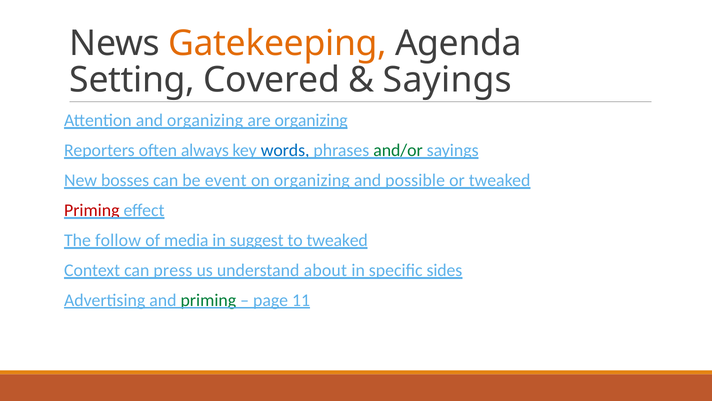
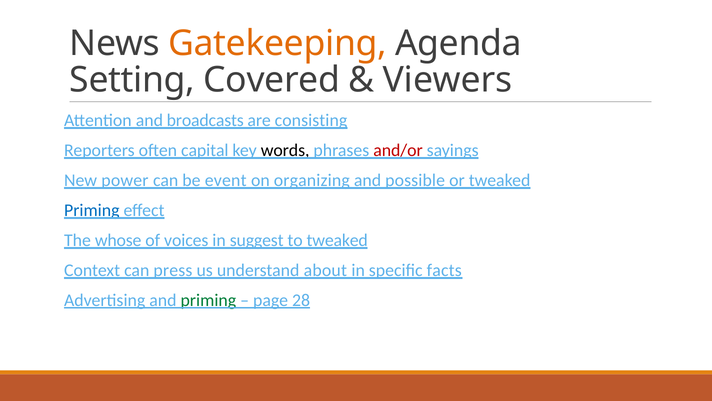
Sayings: Sayings -> Viewers (448, 80)
and organizing: organizing -> broadcasts (205, 120)
are organizing: organizing -> consisting (311, 120)
always: always -> capital (205, 150)
words colour: blue -> black (285, 150)
and/or colour: green -> red (398, 150)
bosses: bosses -> power (125, 180)
Priming colour: red -> blue (92, 210)
follow: follow -> whose (118, 240)
media: media -> voices (186, 240)
sides: sides -> facts (444, 270)
11: 11 -> 28 (301, 300)
